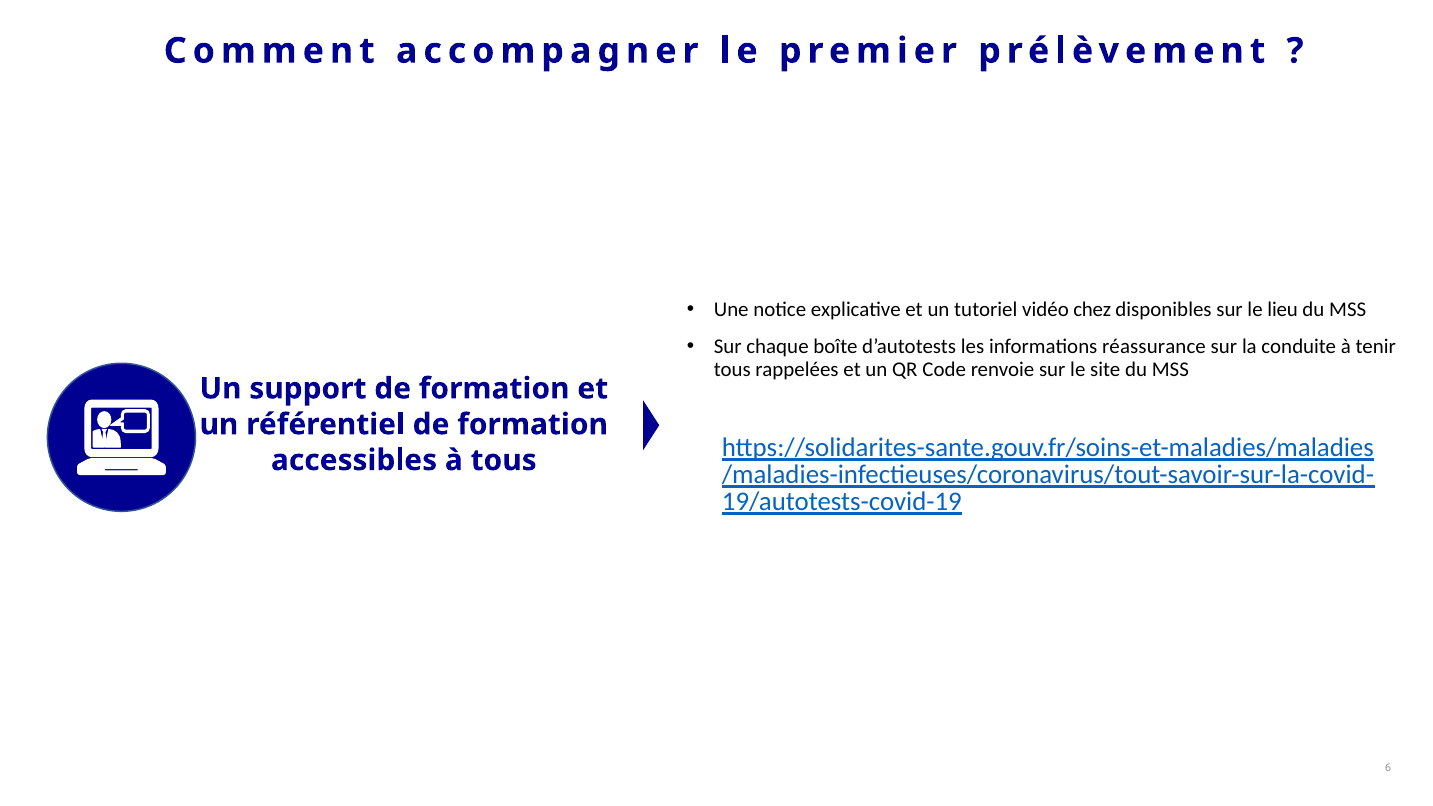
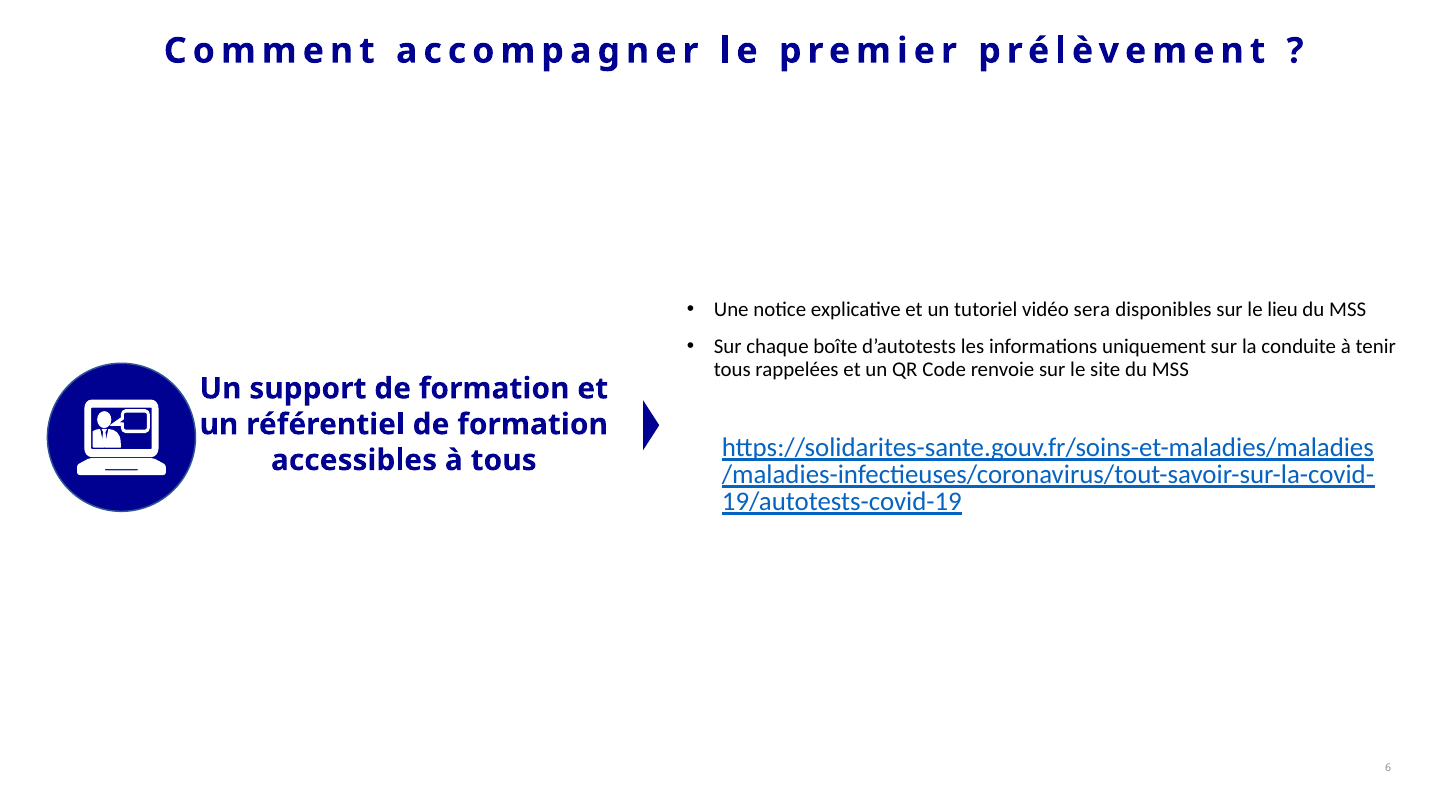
chez: chez -> sera (1092, 309)
réassurance: réassurance -> uniquement (1154, 347)
